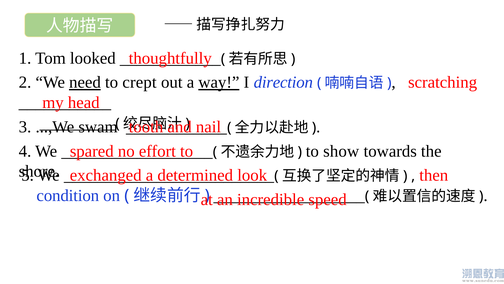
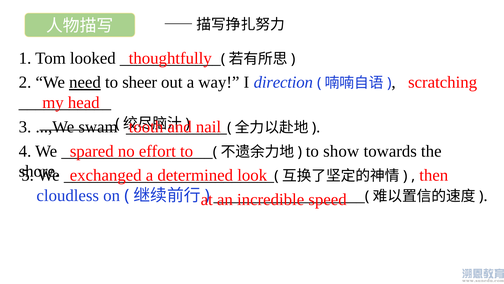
crept: crept -> sheer (140, 82)
way underline: present -> none (219, 82)
condition: condition -> cloudless (68, 195)
